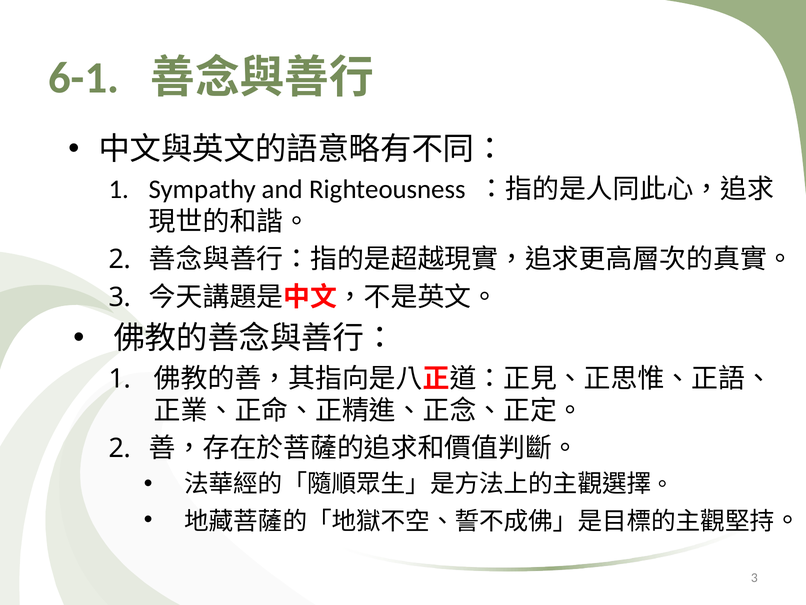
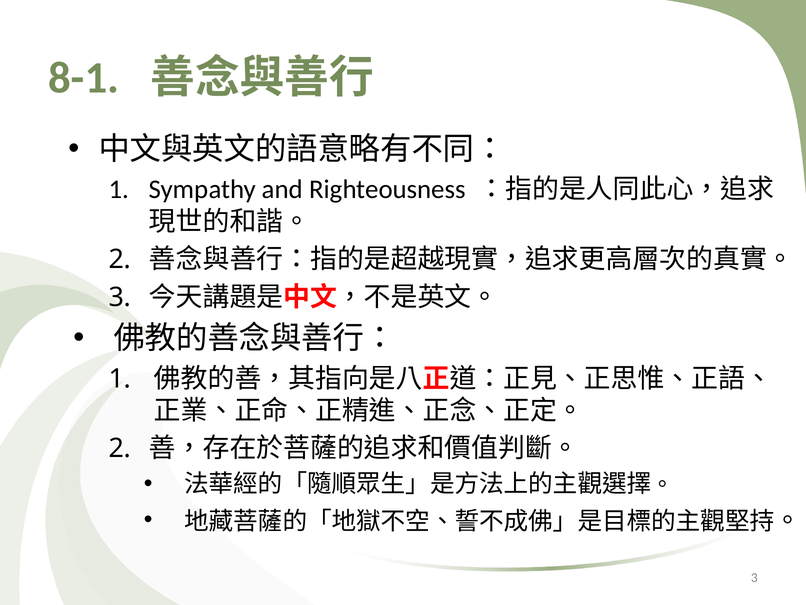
6-1: 6-1 -> 8-1 (84, 78)
